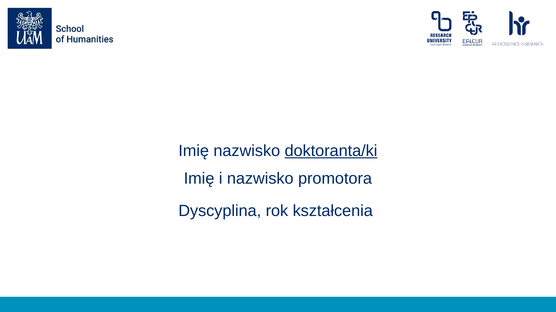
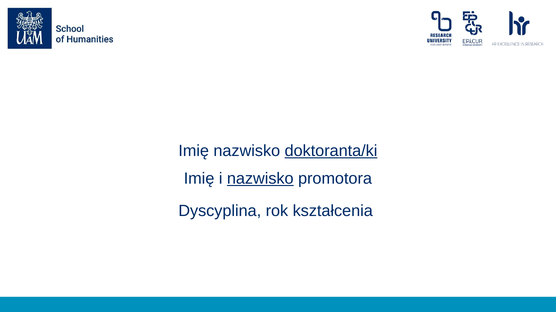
nazwisko underline: none -> present (260, 179)
